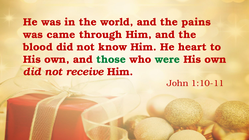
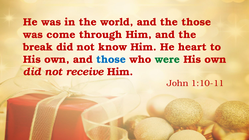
the pains: pains -> those (196, 22)
came: came -> come (61, 35)
blood: blood -> break (38, 47)
those colour: green -> blue (111, 60)
